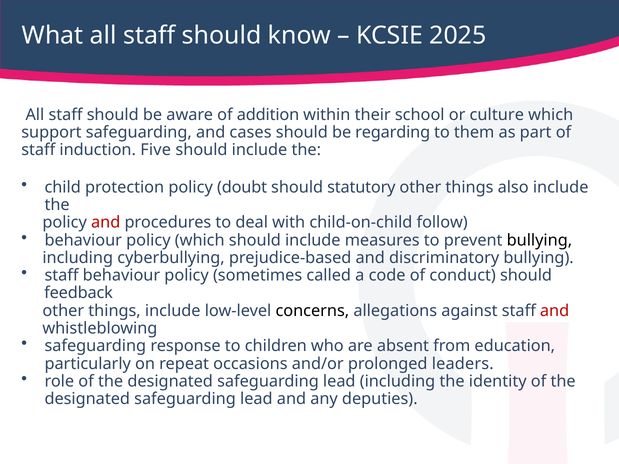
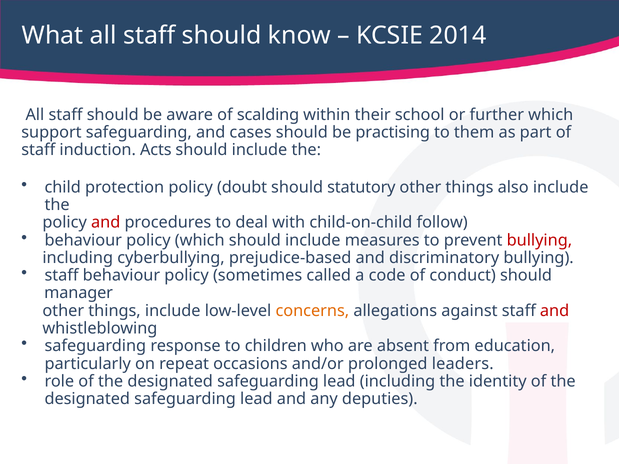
2025: 2025 -> 2014 (458, 36)
addition: addition -> scalding (268, 115)
culture: culture -> further (497, 115)
regarding: regarding -> practising (393, 133)
Five: Five -> Acts (156, 150)
bullying colour: black -> red (539, 240)
feedback: feedback -> manager (79, 293)
concerns colour: black -> orange (312, 311)
